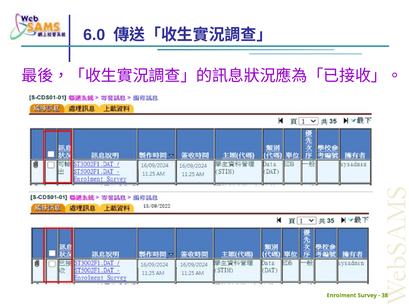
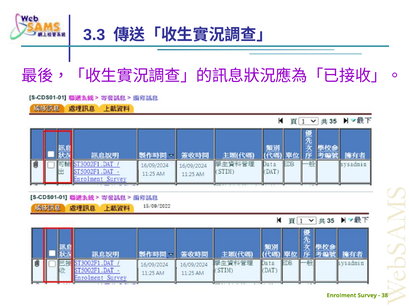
6.0: 6.0 -> 3.3 (94, 35)
